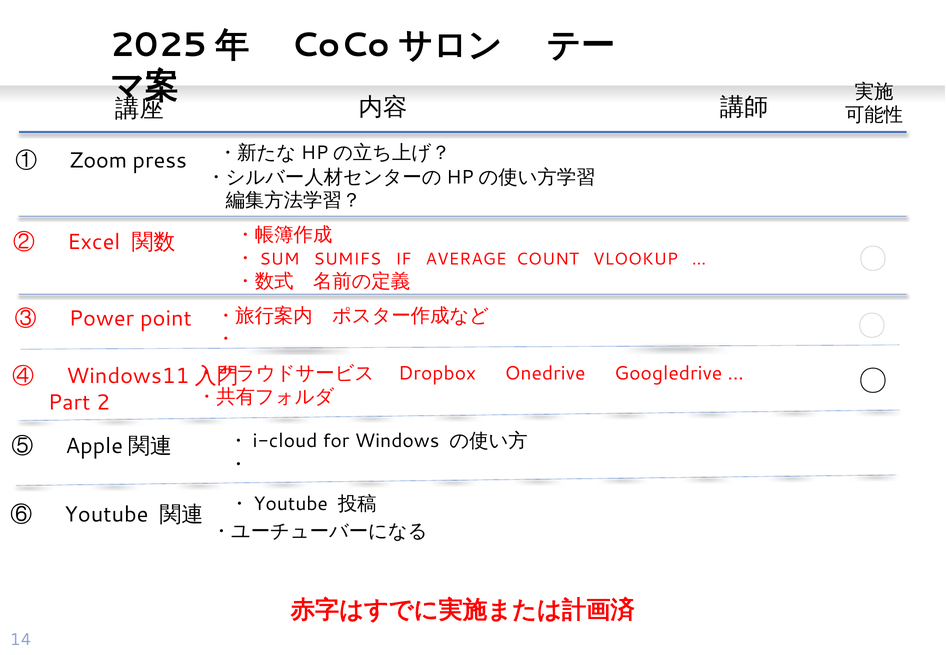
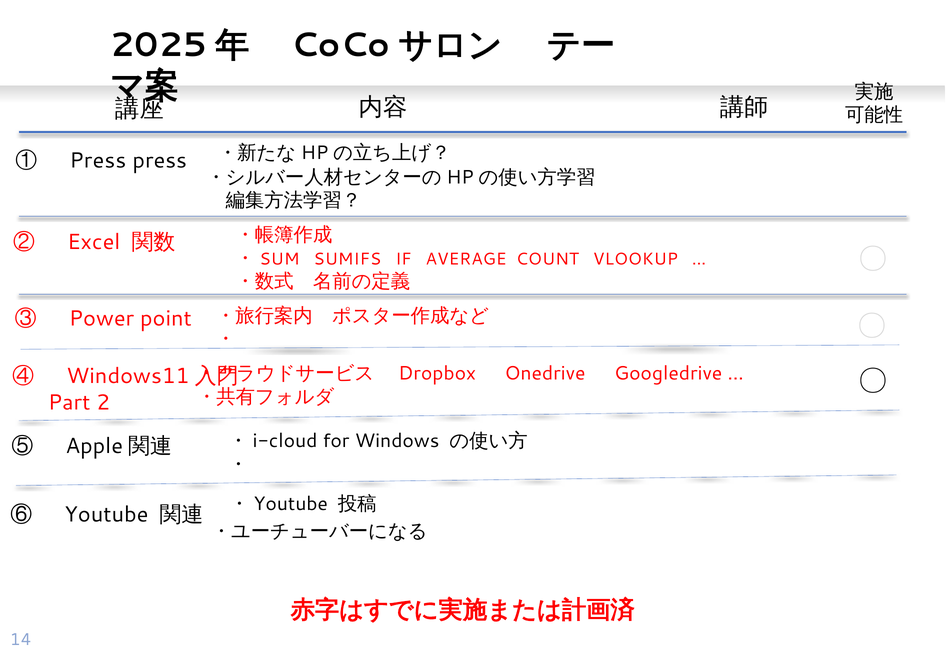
① Zoom: Zoom -> Press (98, 161)
